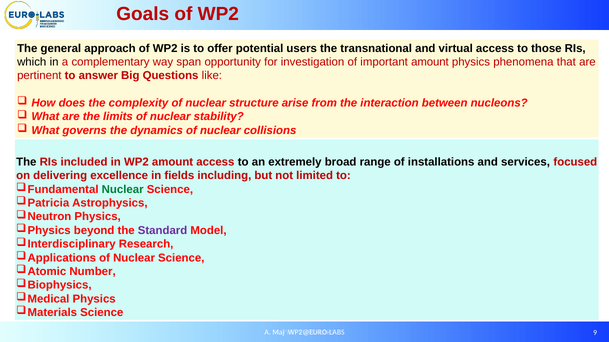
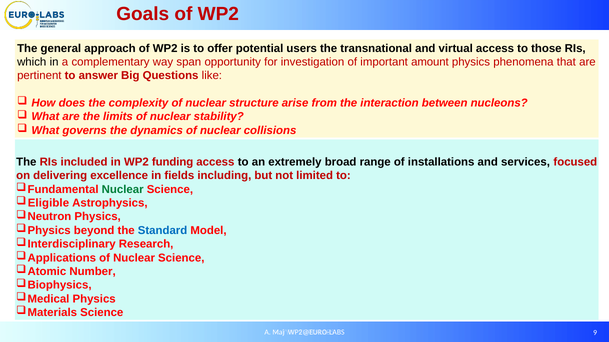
WP2 amount: amount -> funding (173, 162)
Patricia: Patricia -> Eligible (48, 203)
Standard colour: purple -> blue (163, 231)
